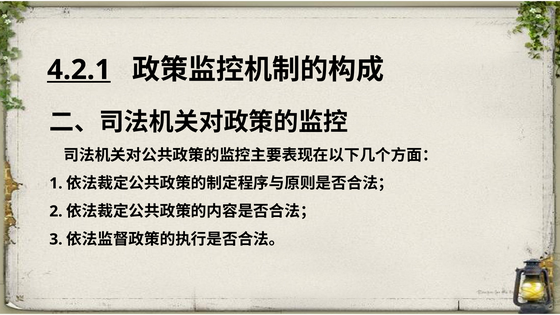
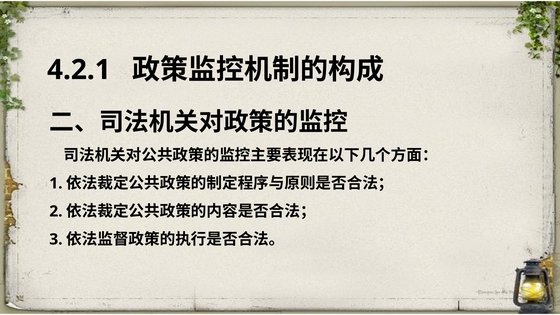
4.2.1 underline: present -> none (79, 70)
